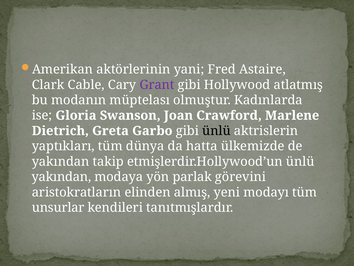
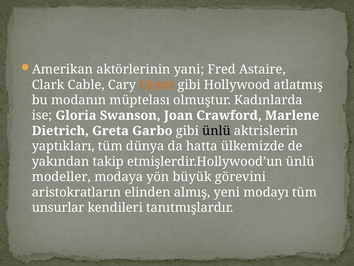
Grant colour: purple -> orange (157, 85)
yakından: yakından -> modeller (61, 177)
parlak: parlak -> büyük (192, 177)
